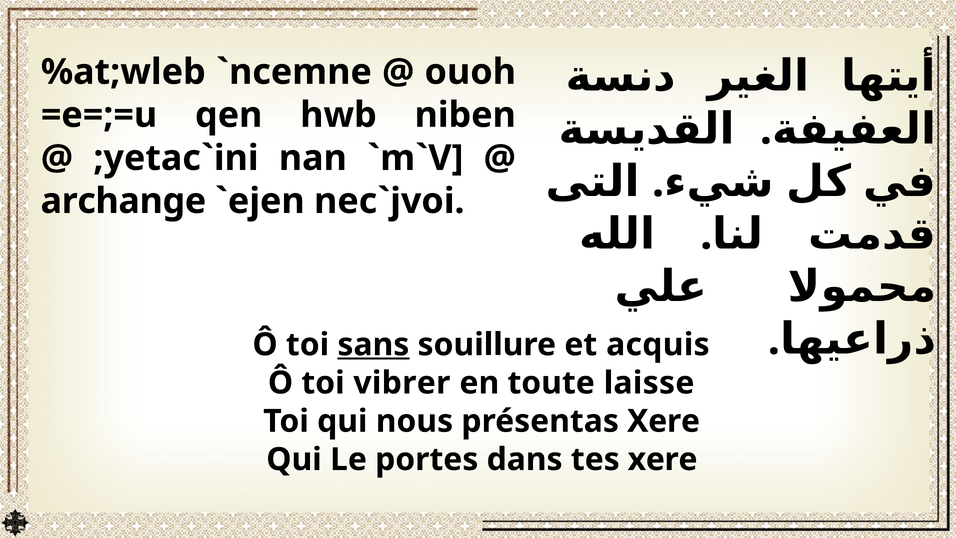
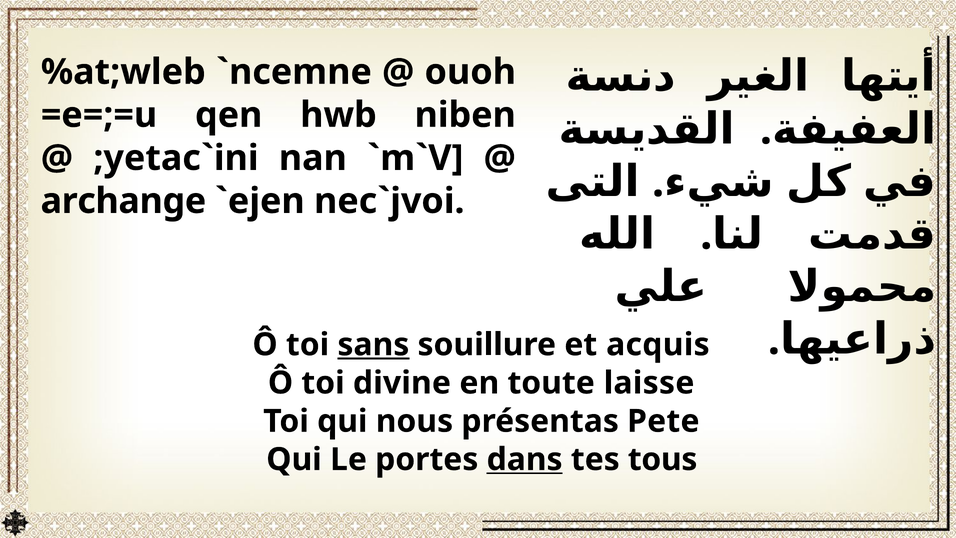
vibrer: vibrer -> divine (402, 383)
présentas Xere: Xere -> Pete (663, 421)
dans underline: none -> present (525, 459)
tes xere: xere -> tous (663, 459)
